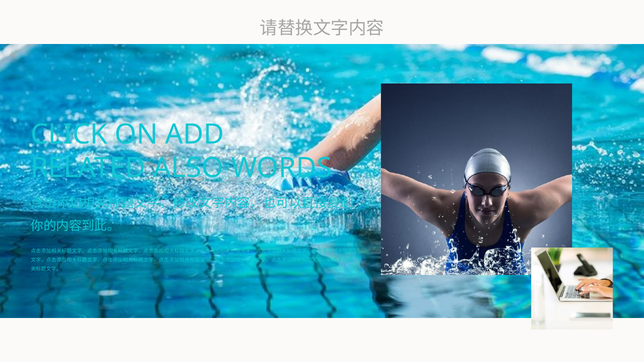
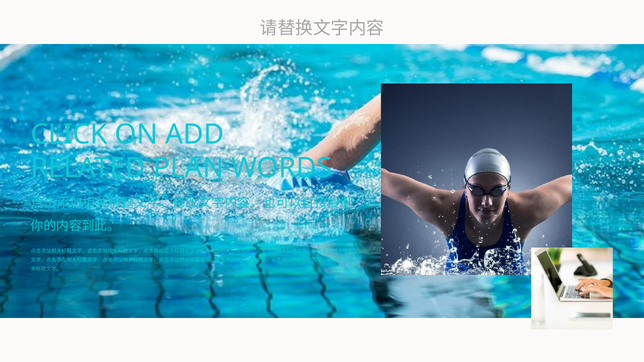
ALSO: ALSO -> PLAN (189, 168)
